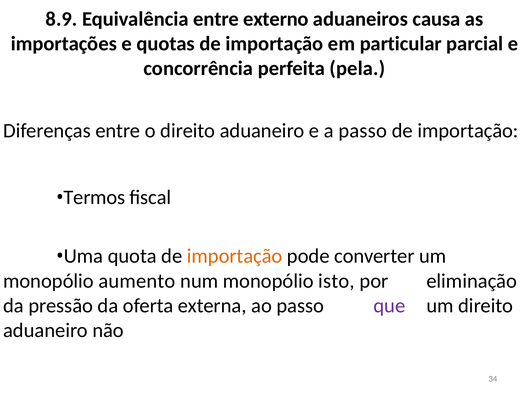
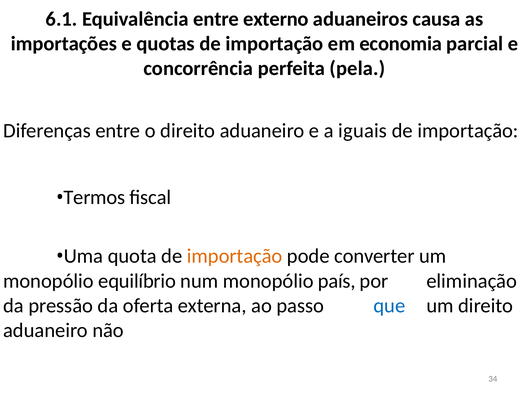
8.9: 8.9 -> 6.1 (62, 19)
particular: particular -> economia (401, 44)
a passo: passo -> iguais (363, 131)
aumento: aumento -> equilíbrio (137, 281)
isto: isto -> país (337, 281)
que colour: purple -> blue (389, 305)
